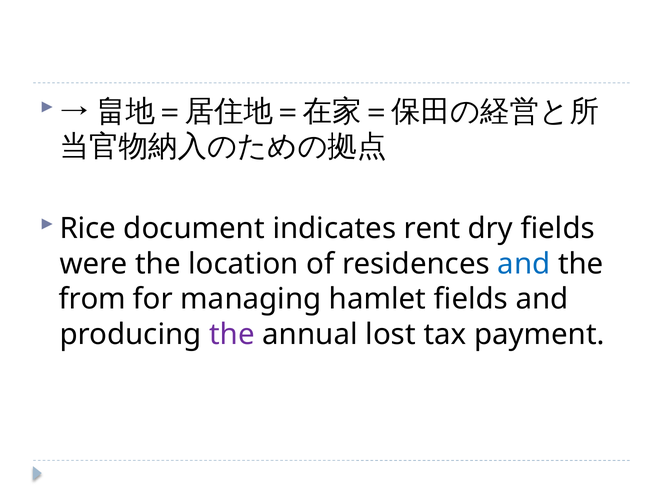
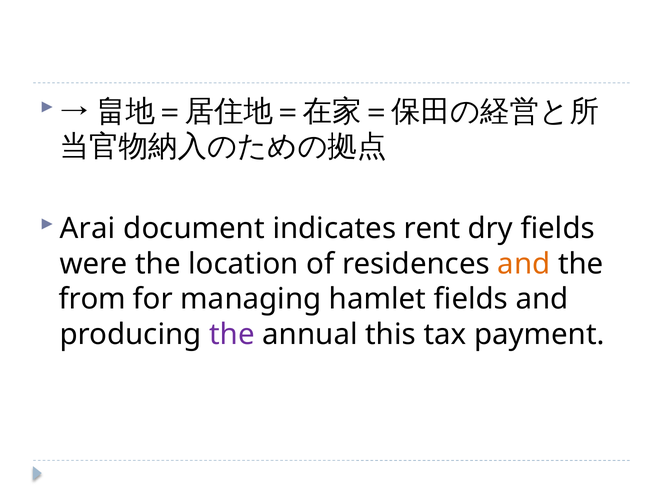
Rice: Rice -> Arai (88, 229)
and colour: blue -> orange (524, 264)
lost: lost -> this (391, 335)
